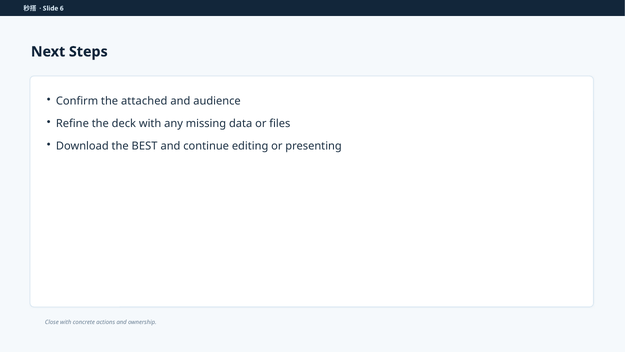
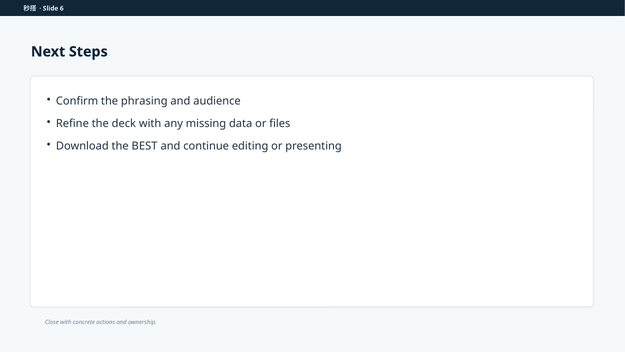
attached: attached -> phrasing (144, 101)
